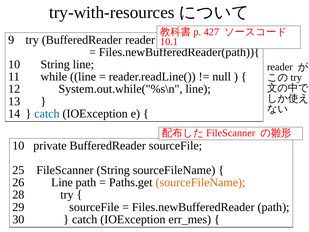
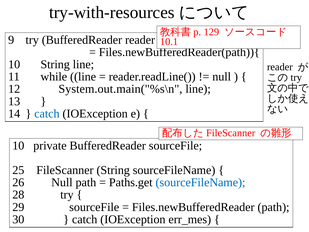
427: 427 -> 129 (211, 32)
System.out.while("%s\n: System.out.while("%s\n -> System.out.main("%s\n (120, 89)
26 Line: Line -> Null (62, 182)
sourceFileName colour: orange -> blue (200, 182)
